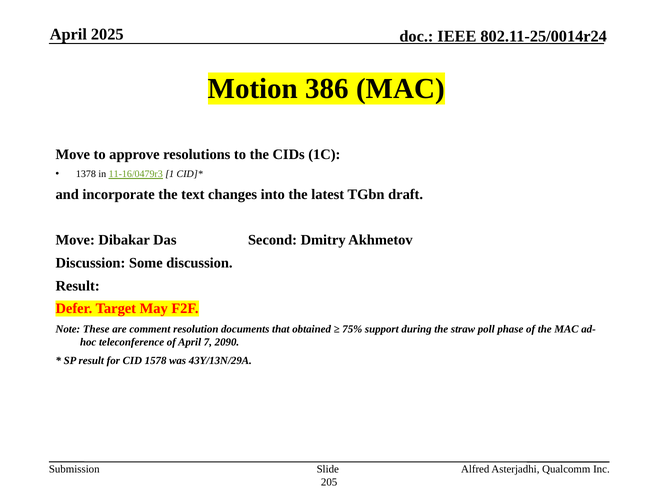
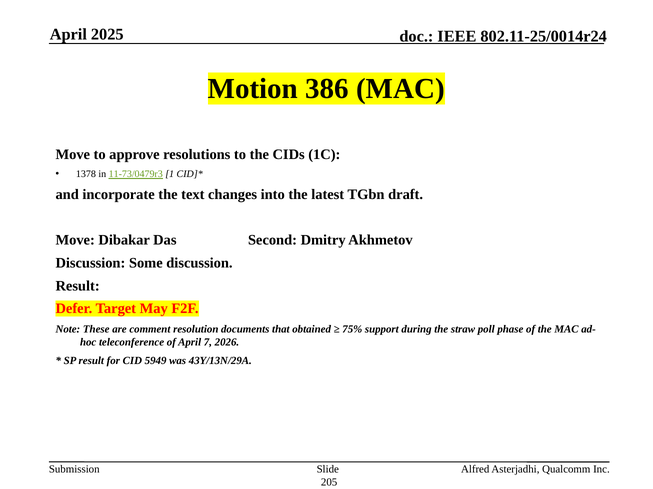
11-16/0479r3: 11-16/0479r3 -> 11-73/0479r3 (136, 174)
2090: 2090 -> 2026 (227, 343)
1578: 1578 -> 5949 (156, 361)
